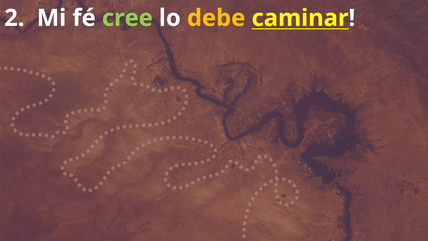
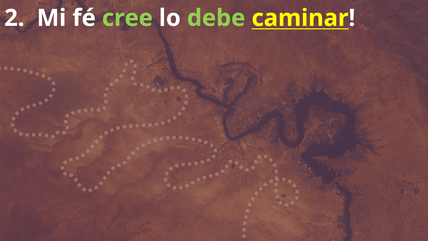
debe colour: yellow -> light green (216, 18)
